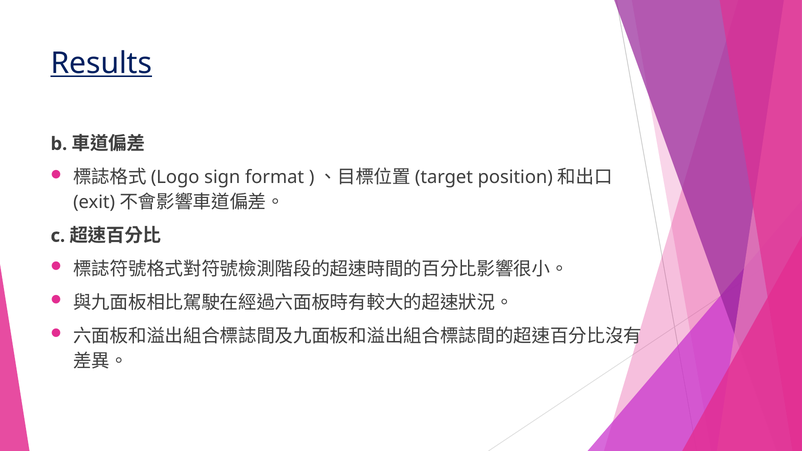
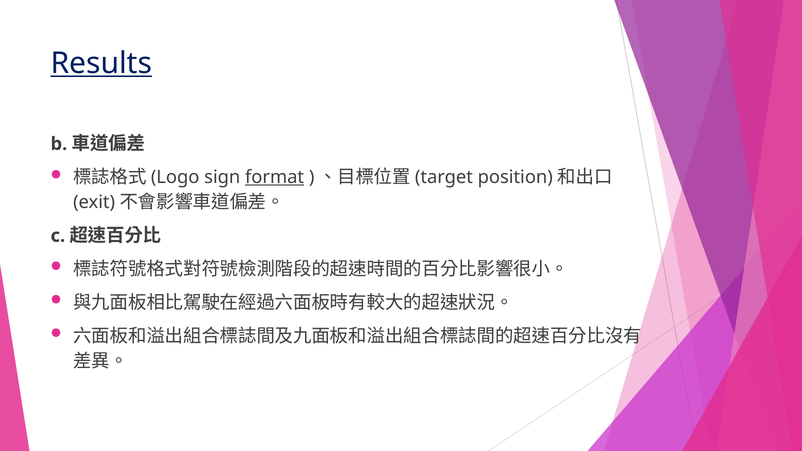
format underline: none -> present (275, 177)
